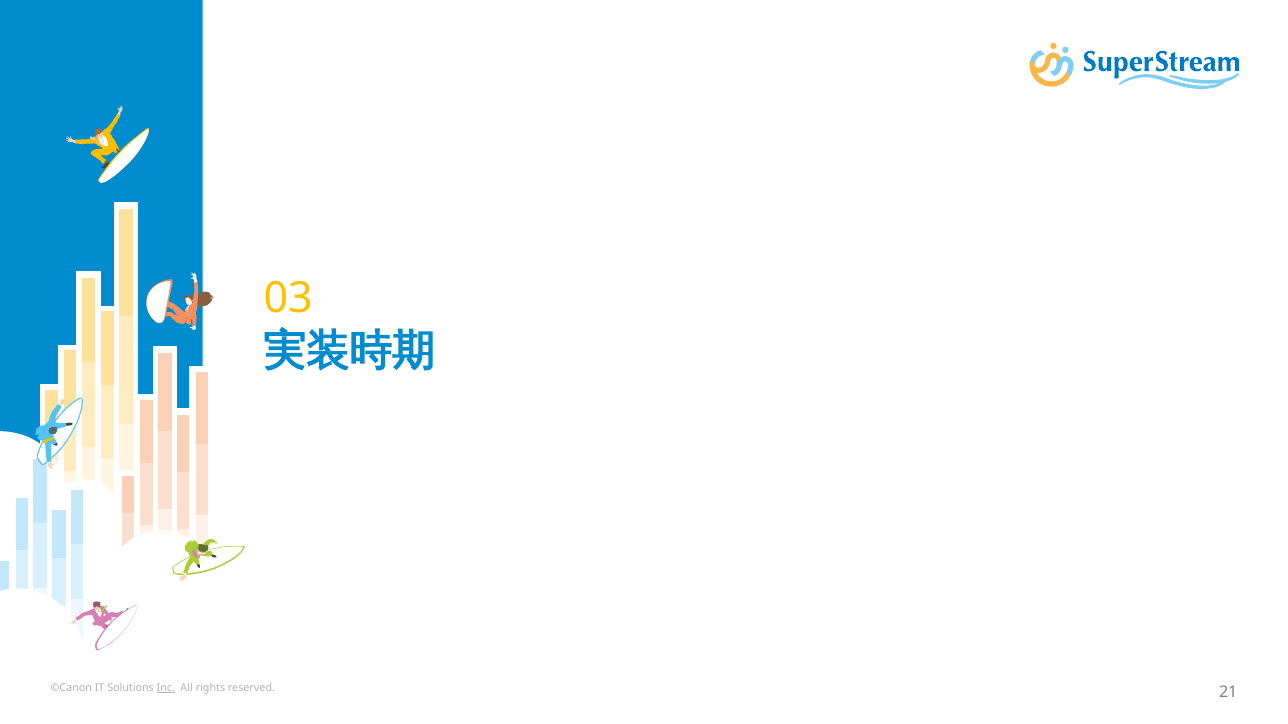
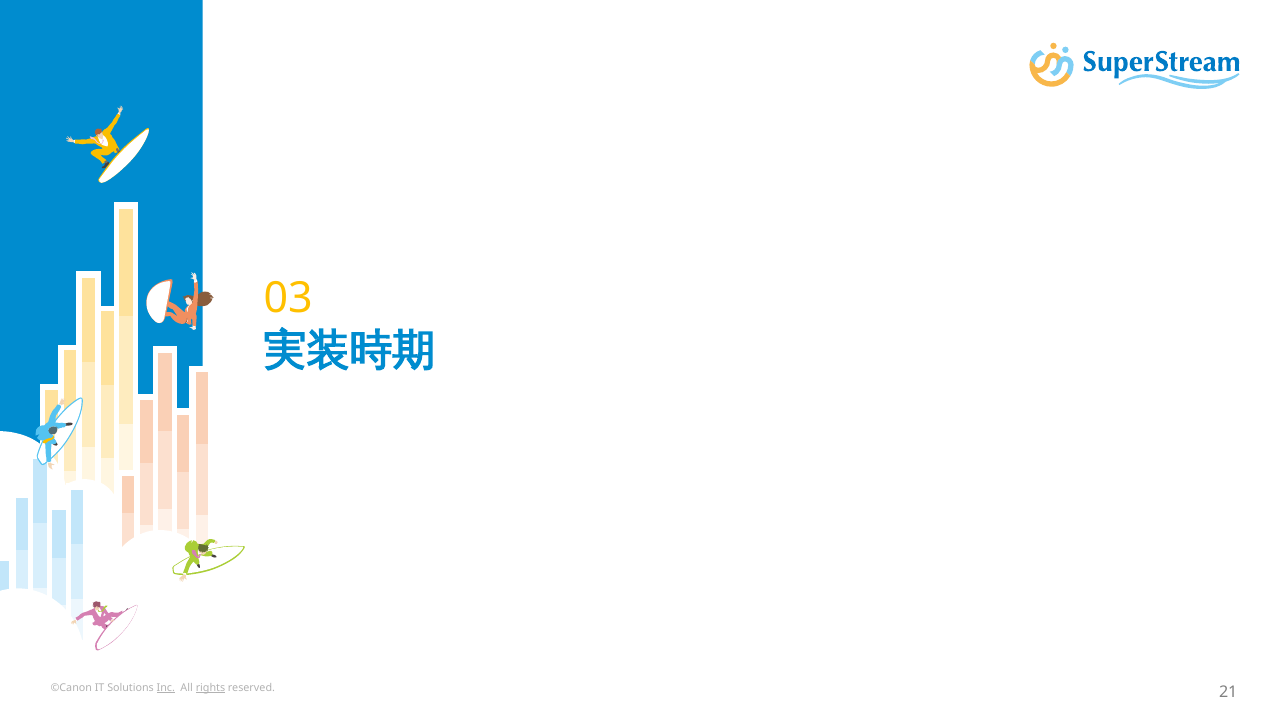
rights underline: none -> present (210, 688)
